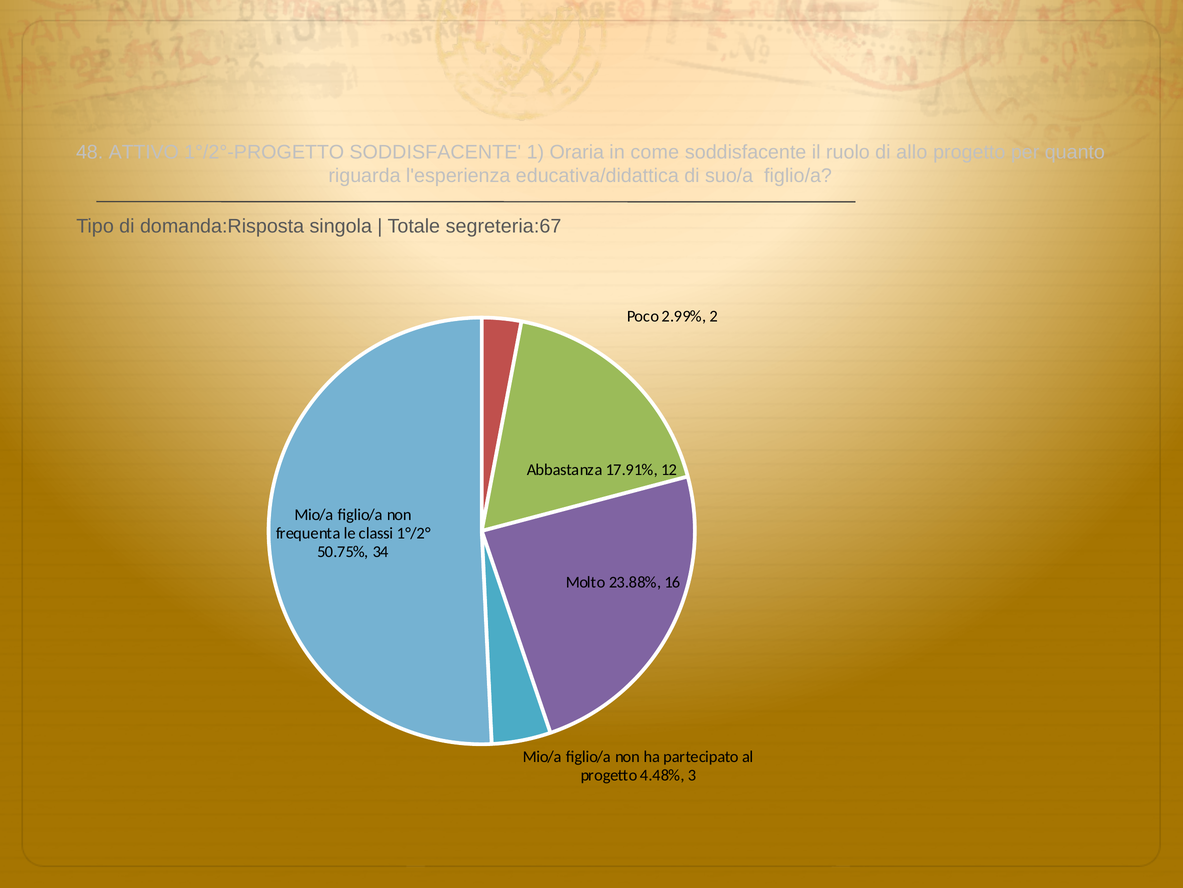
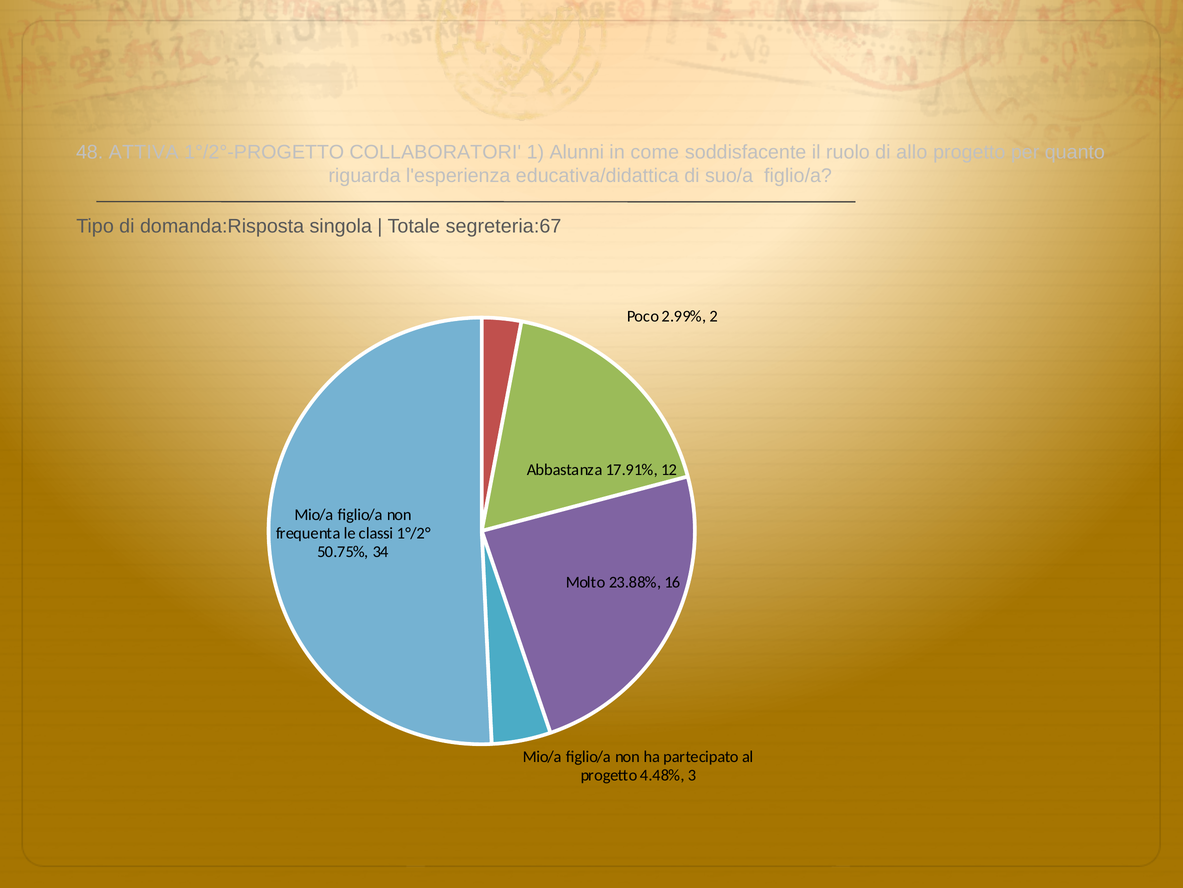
ATTIVO: ATTIVO -> ATTIVA (144, 152)
1°/2°-PROGETTO SODDISFACENTE: SODDISFACENTE -> COLLABORATORI (435, 152)
Oraria: Oraria -> Alunni (577, 152)
